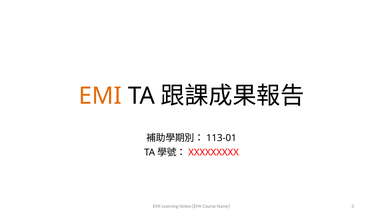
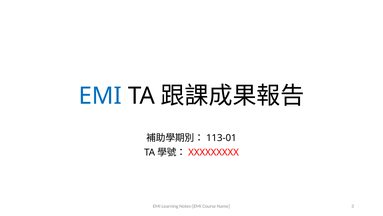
EMI colour: orange -> blue (100, 96)
